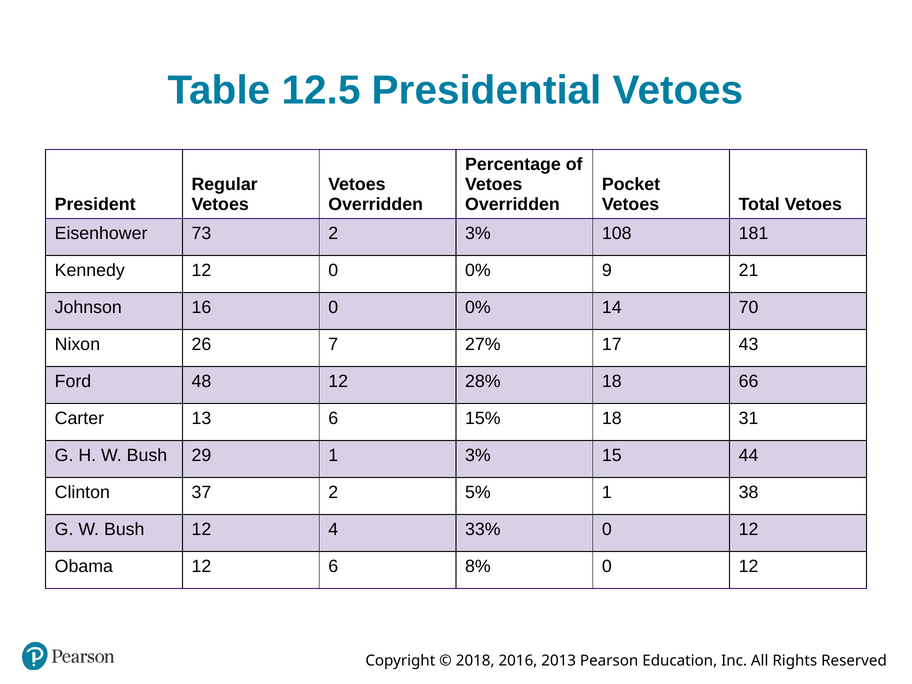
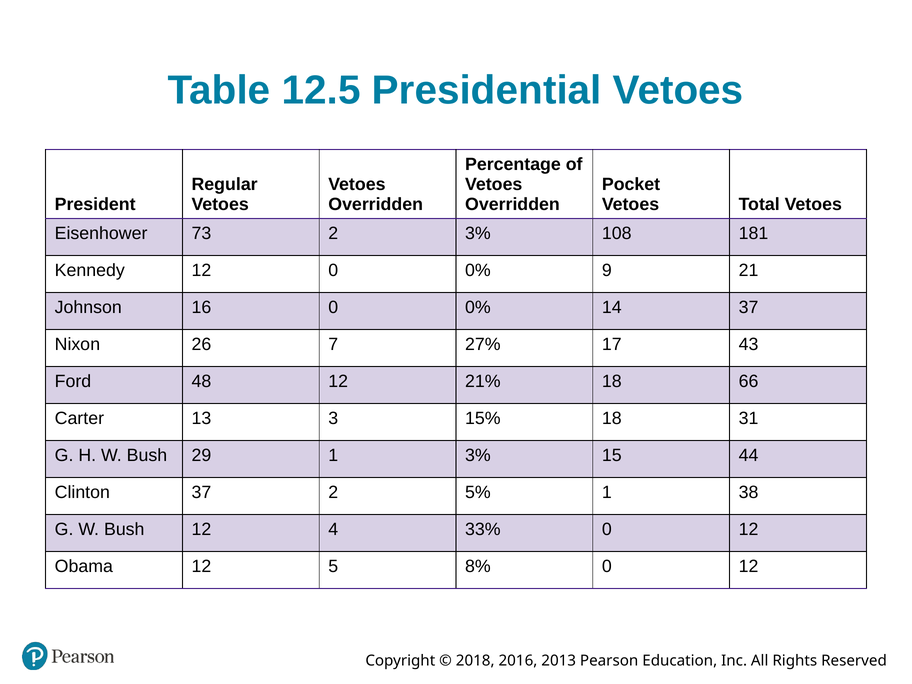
14 70: 70 -> 37 (749, 307)
28%: 28% -> 21% (483, 381)
13 6: 6 -> 3 (333, 418)
12 6: 6 -> 5 (333, 566)
